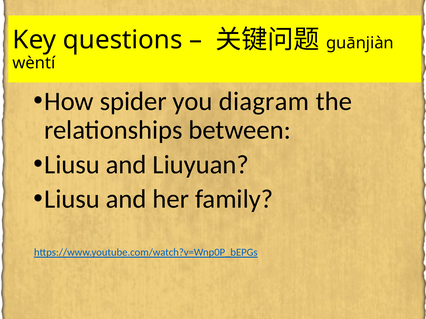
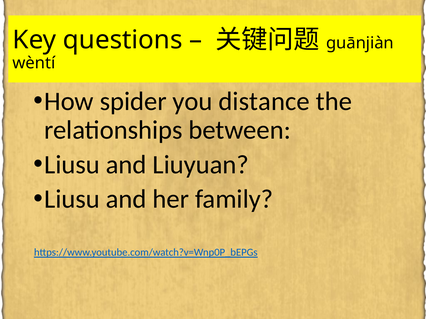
diagram: diagram -> distance (264, 101)
